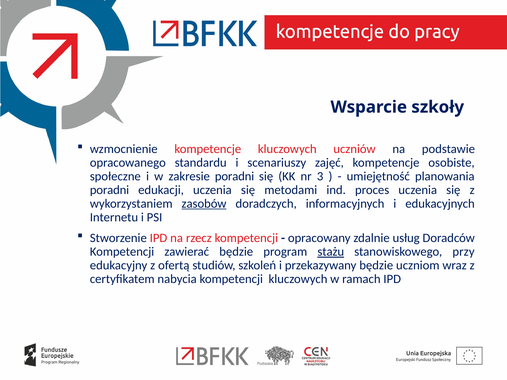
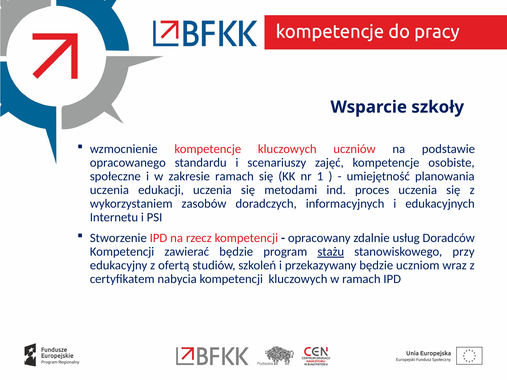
zakresie poradni: poradni -> ramach (234, 176)
3: 3 -> 1 (320, 176)
poradni: poradni -> uczenia (109, 190)
zasobów underline: present -> none (204, 204)
